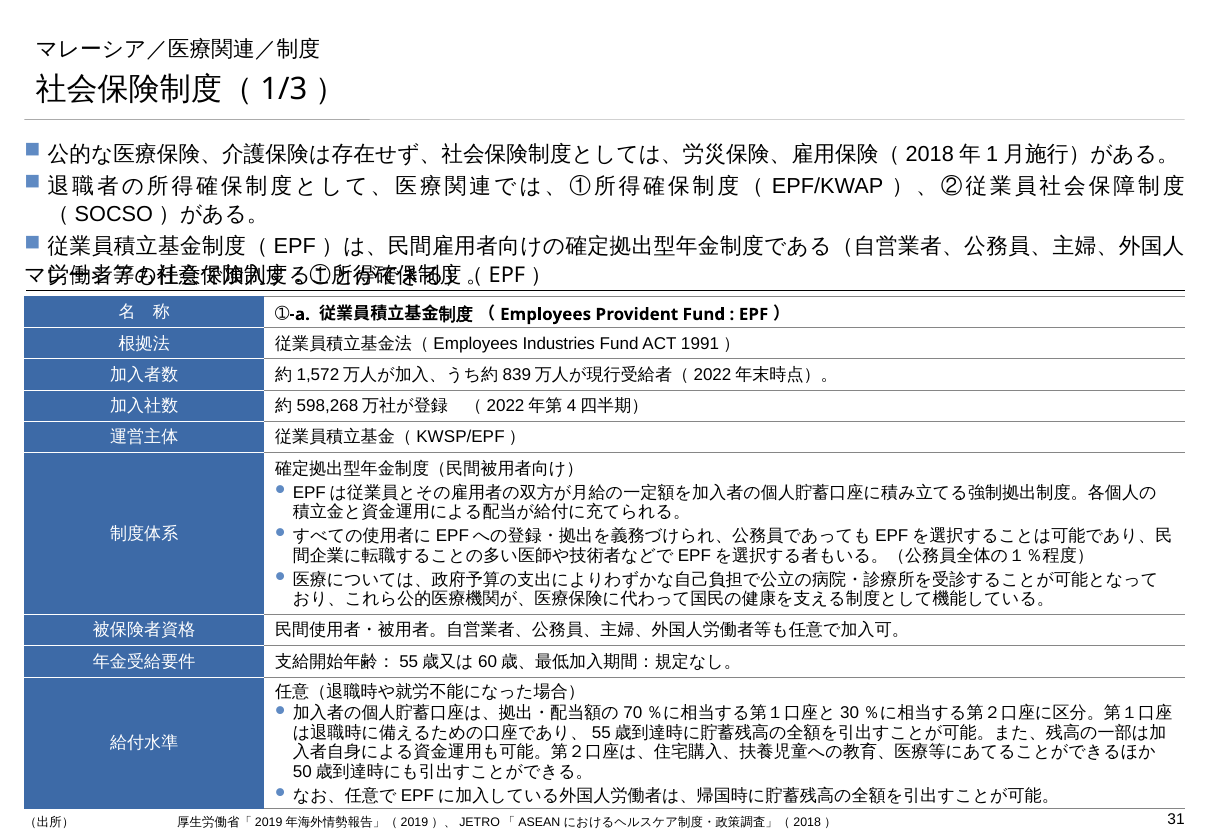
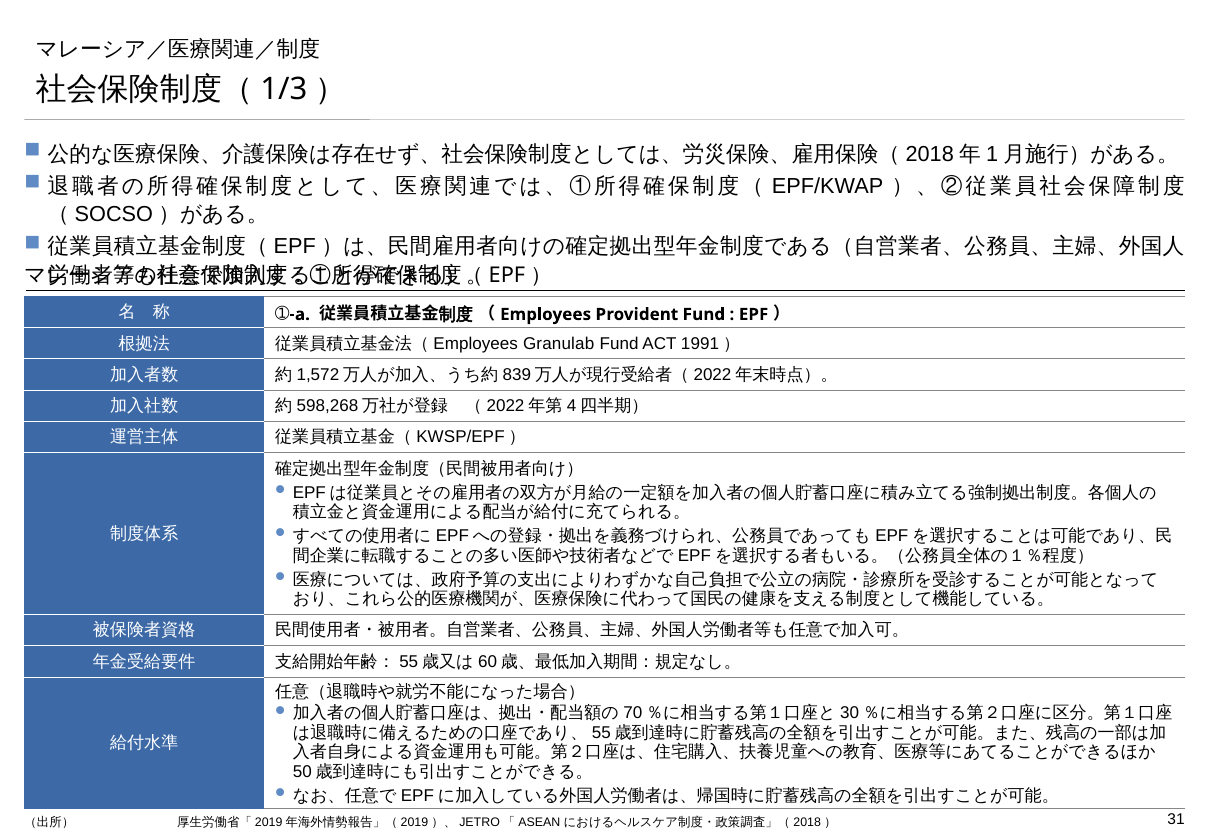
Industries: Industries -> Granulab (559, 343)
